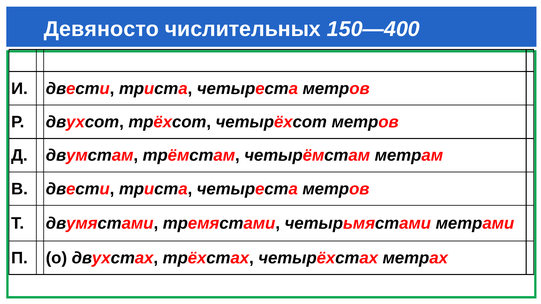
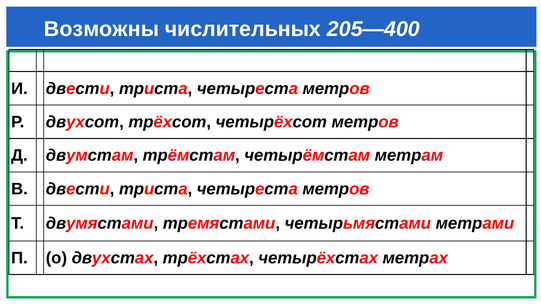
Девяносто: Девяносто -> Возможны (101, 29)
150—400: 150—400 -> 205—400 (373, 29)
